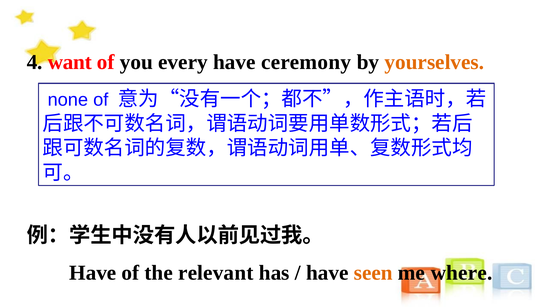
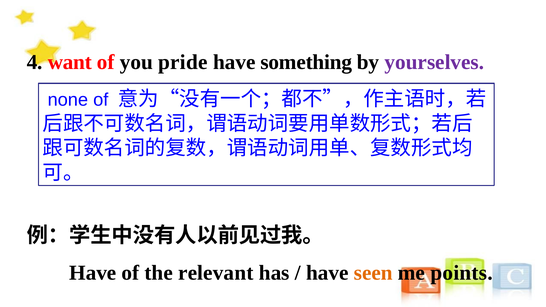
every: every -> pride (183, 62)
ceremony: ceremony -> something (306, 62)
yourselves colour: orange -> purple (434, 62)
where: where -> points (462, 273)
